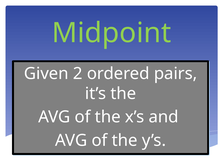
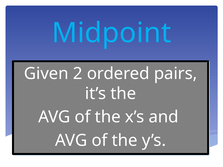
Midpoint colour: light green -> light blue (112, 33)
